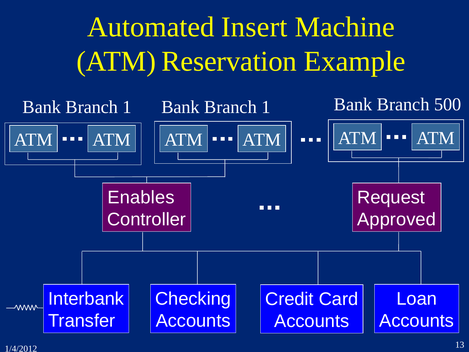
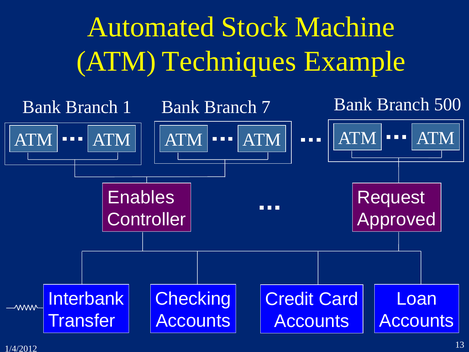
Insert: Insert -> Stock (254, 27)
Reservation: Reservation -> Techniques (229, 61)
1 Bank Branch 1: 1 -> 7 (266, 107)
